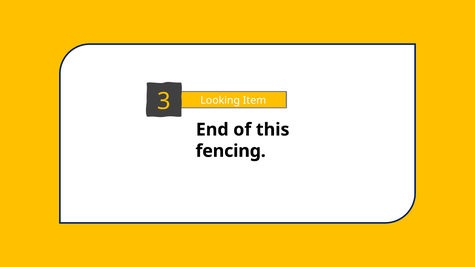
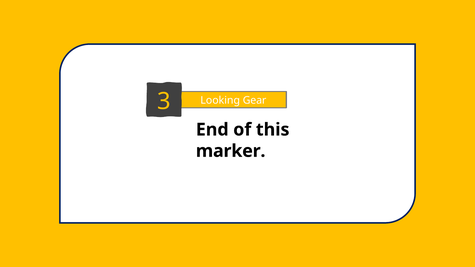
Item: Item -> Gear (255, 100)
fencing: fencing -> marker (231, 151)
